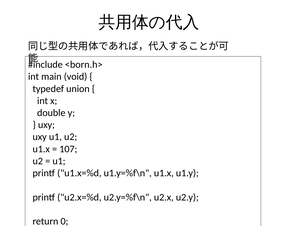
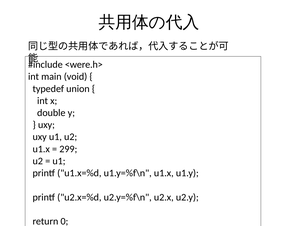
<born.h>: <born.h> -> <were.h> (84, 65)
107: 107 -> 299 (68, 149)
